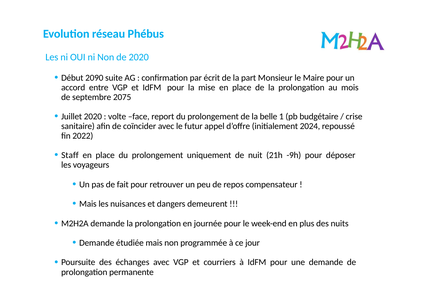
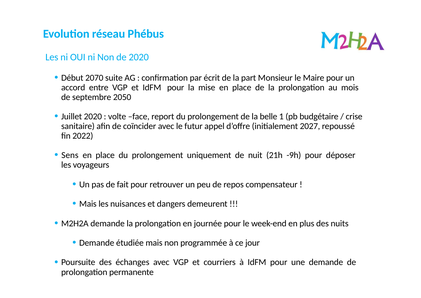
2090: 2090 -> 2070 (94, 78)
2075: 2075 -> 2050 (122, 97)
2024: 2024 -> 2027 (310, 126)
Staff: Staff -> Sens (70, 155)
